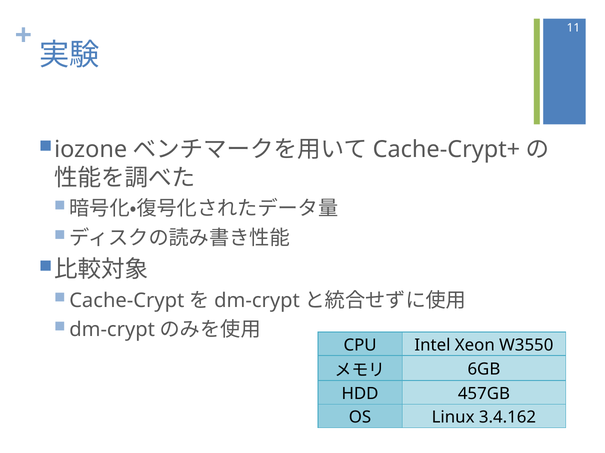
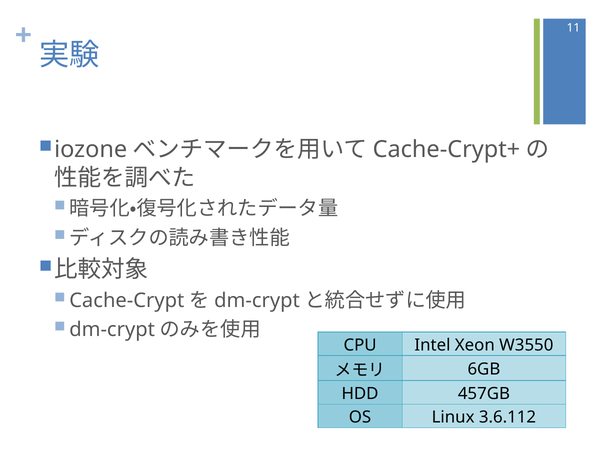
3.4.162: 3.4.162 -> 3.6.112 (508, 418)
